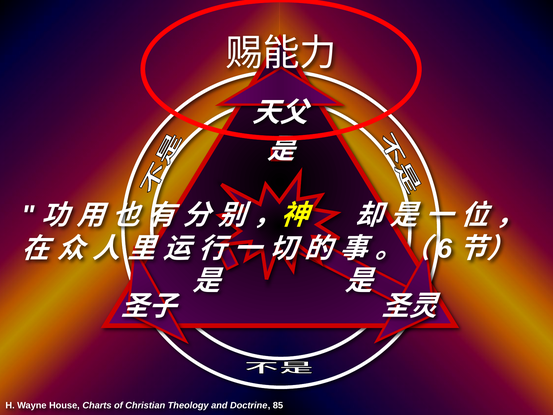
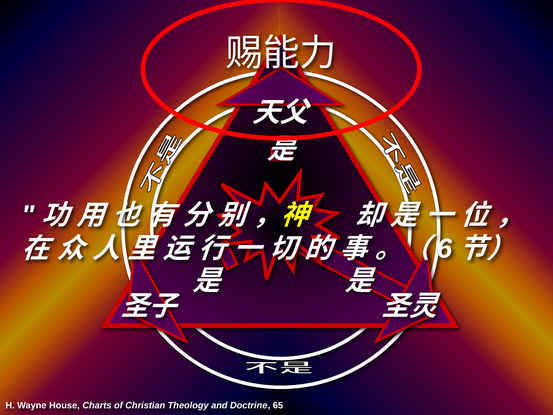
85: 85 -> 65 (278, 405)
